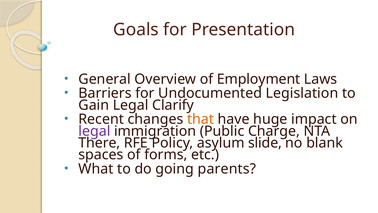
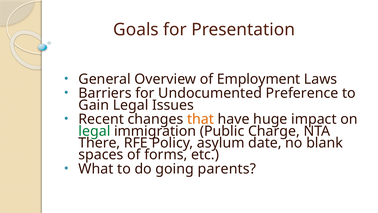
Legislation: Legislation -> Preference (302, 93)
Clarify: Clarify -> Issues (173, 105)
legal colour: purple -> green (94, 131)
slide: slide -> date (265, 143)
